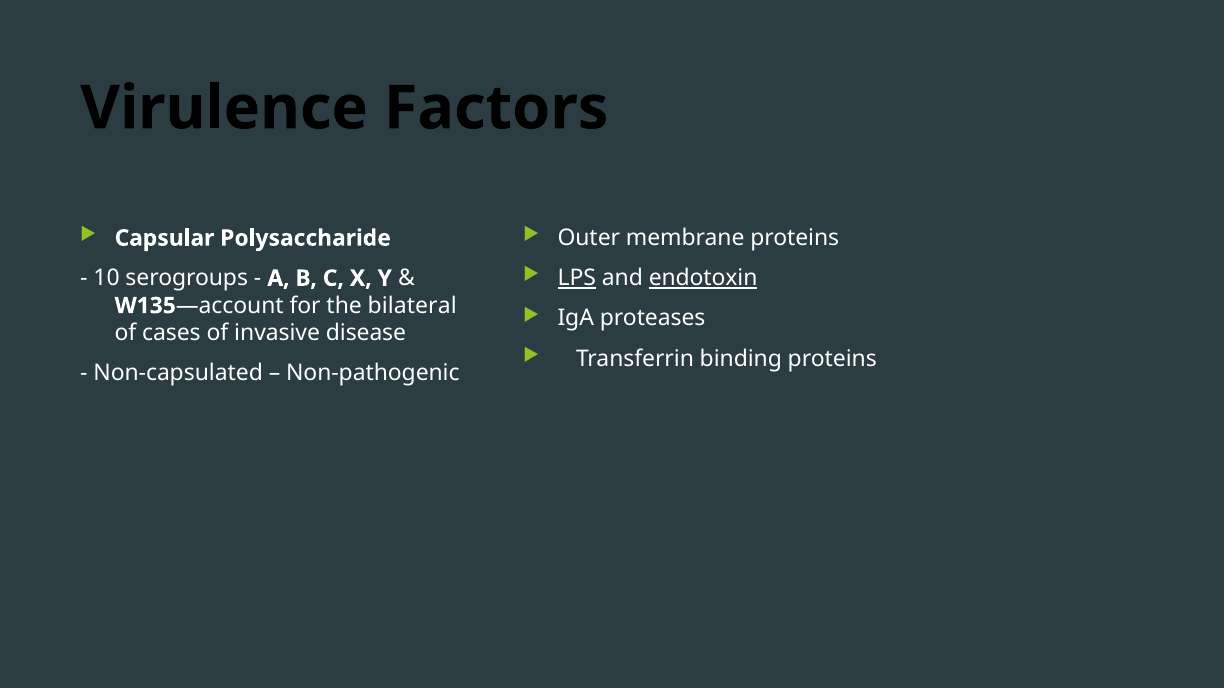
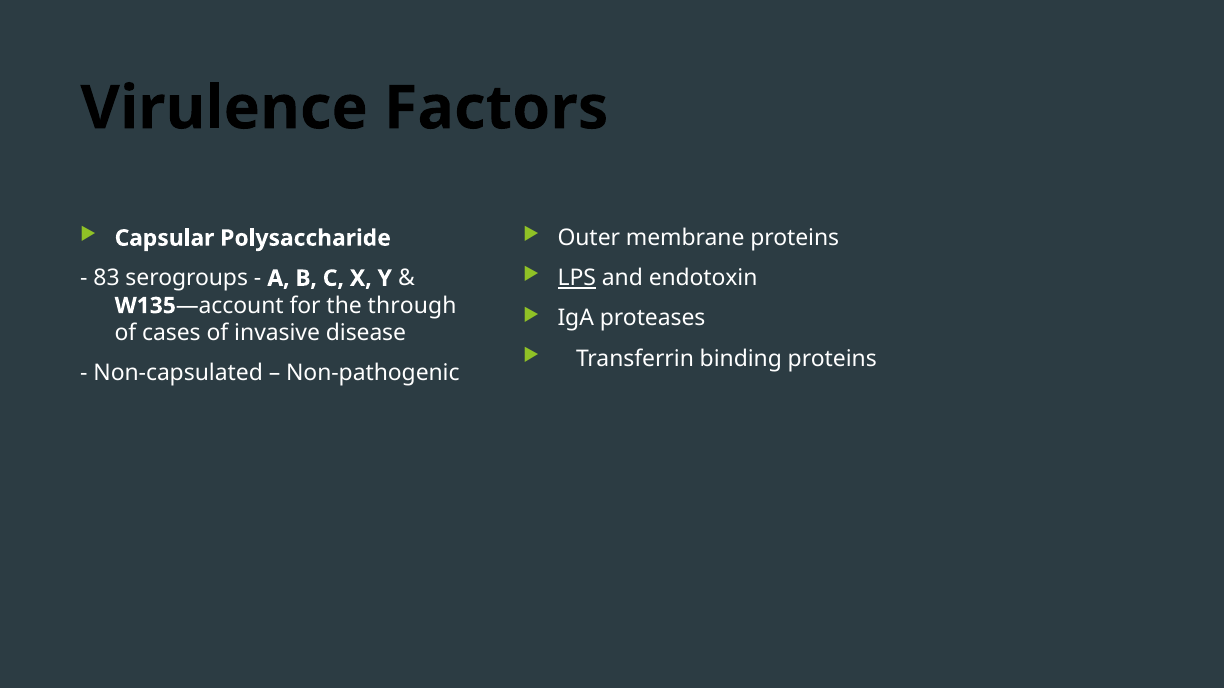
endotoxin underline: present -> none (703, 278)
10: 10 -> 83 (107, 278)
bilateral: bilateral -> through (412, 306)
